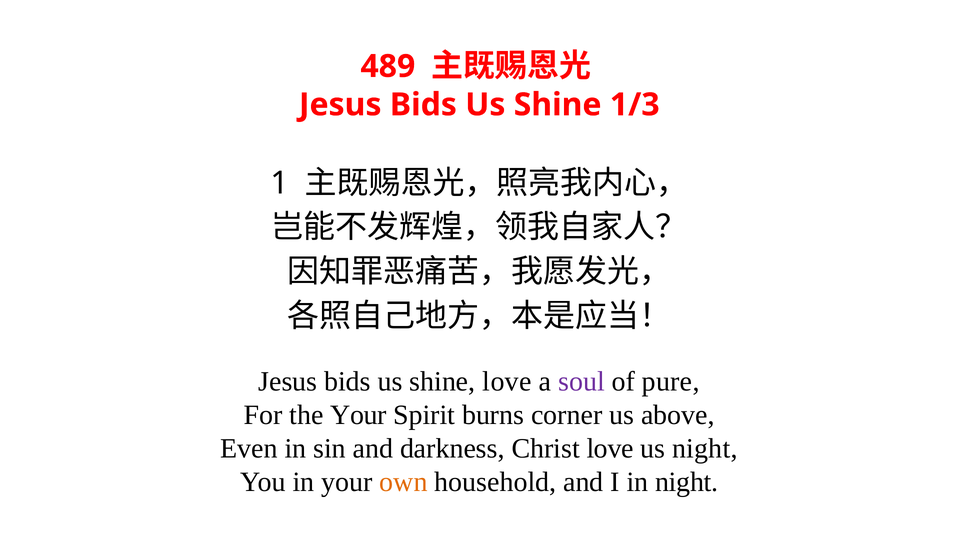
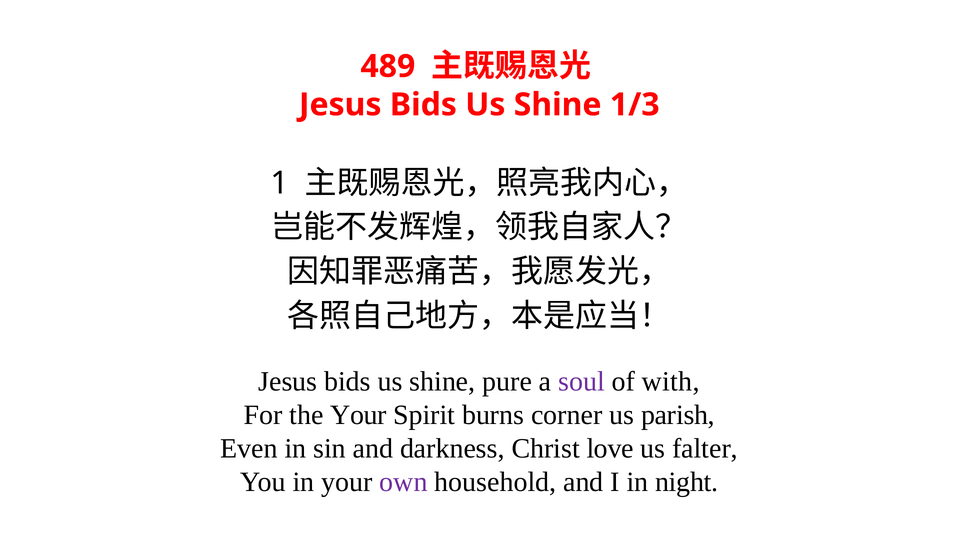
shine love: love -> pure (507, 382)
pure: pure -> with (671, 382)
above: above -> parish (678, 415)
us night: night -> falter (705, 449)
own colour: orange -> purple (404, 483)
